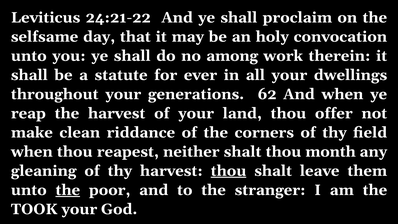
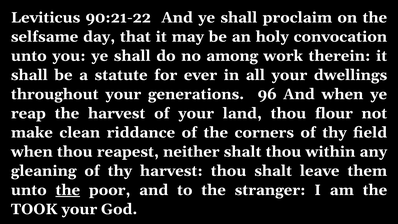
24:21-22: 24:21-22 -> 90:21-22 (118, 18)
62: 62 -> 96 (267, 94)
offer: offer -> flour (334, 113)
month: month -> within (330, 152)
thou underline: present -> none (229, 171)
